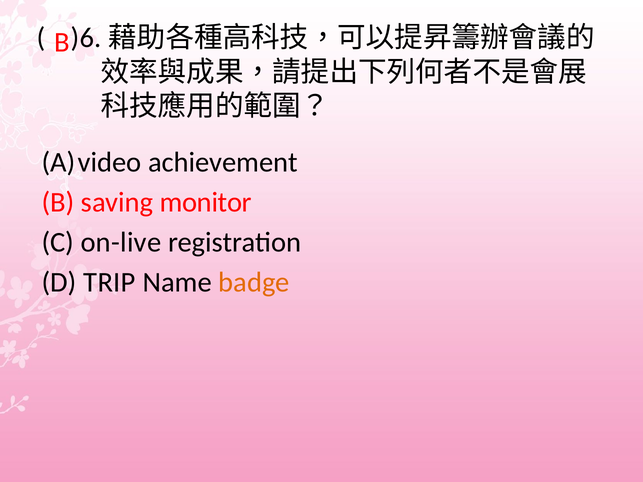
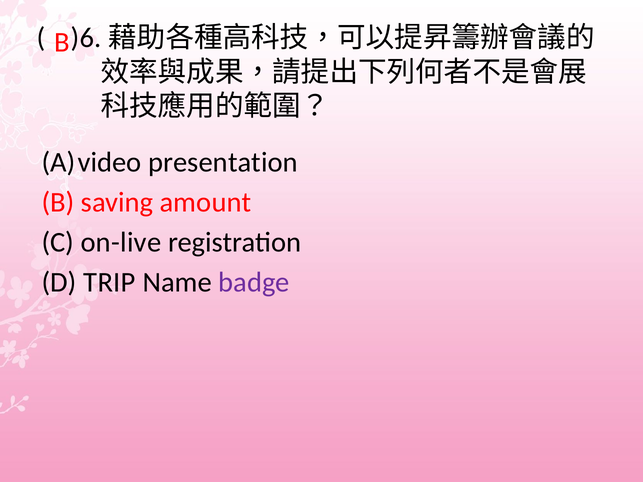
achievement: achievement -> presentation (223, 163)
monitor: monitor -> amount (206, 203)
badge colour: orange -> purple (254, 283)
